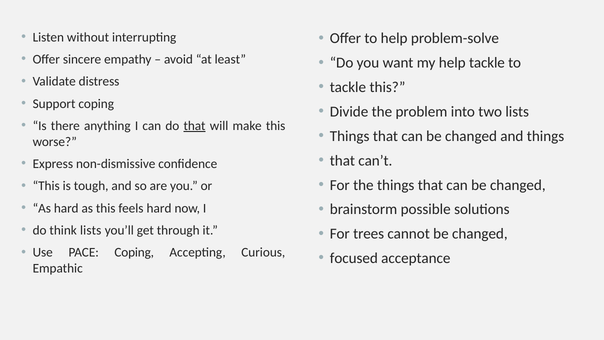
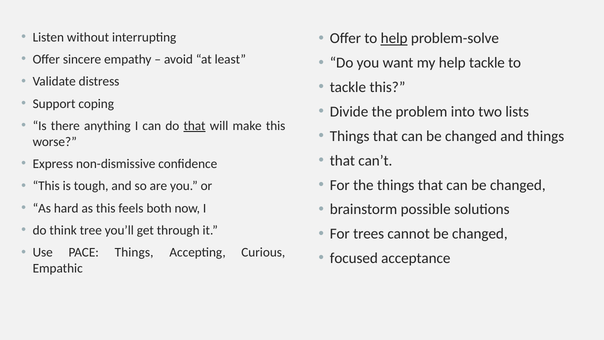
help underline: none -> present (394, 38)
feels hard: hard -> both (159, 208)
think lists: lists -> tree (91, 230)
PACE Coping: Coping -> Things (134, 252)
